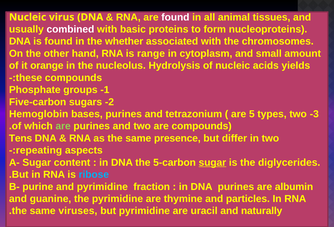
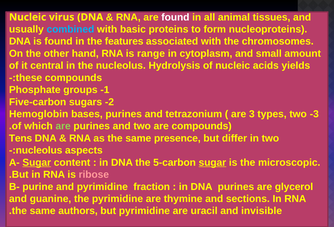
combined colour: white -> light blue (70, 29)
whether: whether -> features (124, 41)
orange: orange -> central (47, 66)
are 5: 5 -> 3 (252, 114)
repeating: repeating -> nucleolus (39, 151)
Sugar underline: none -> present (37, 163)
diglycerides: diglycerides -> microscopic (289, 163)
ribose colour: light blue -> pink (94, 175)
albumin: albumin -> glycerol (294, 187)
particles: particles -> sections (248, 199)
viruses: viruses -> authors (78, 211)
naturally: naturally -> invisible (262, 211)
